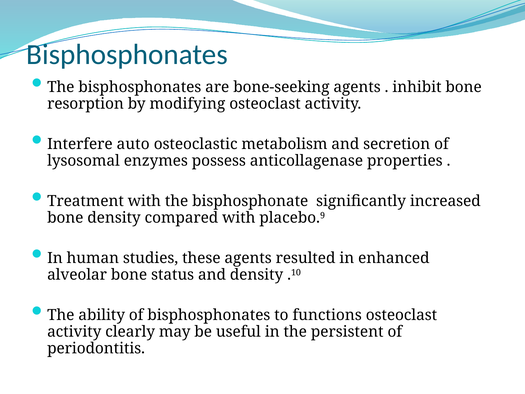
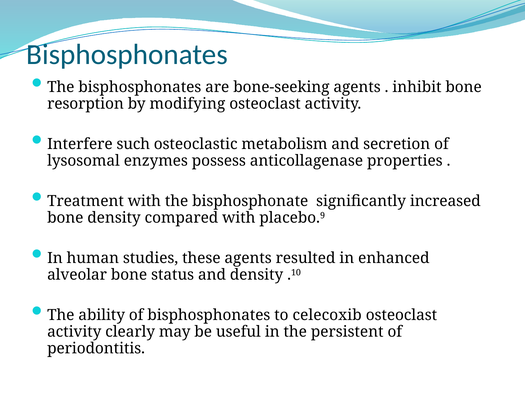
auto: auto -> such (133, 144)
functions: functions -> celecoxib (327, 315)
